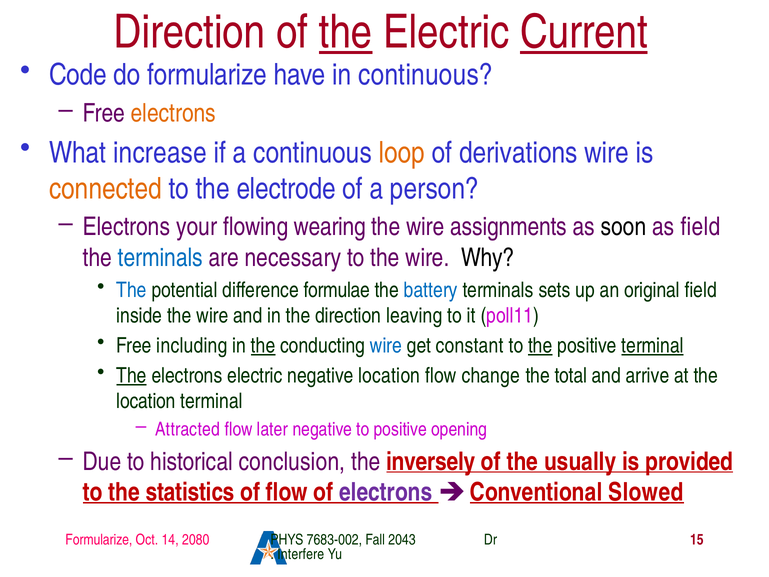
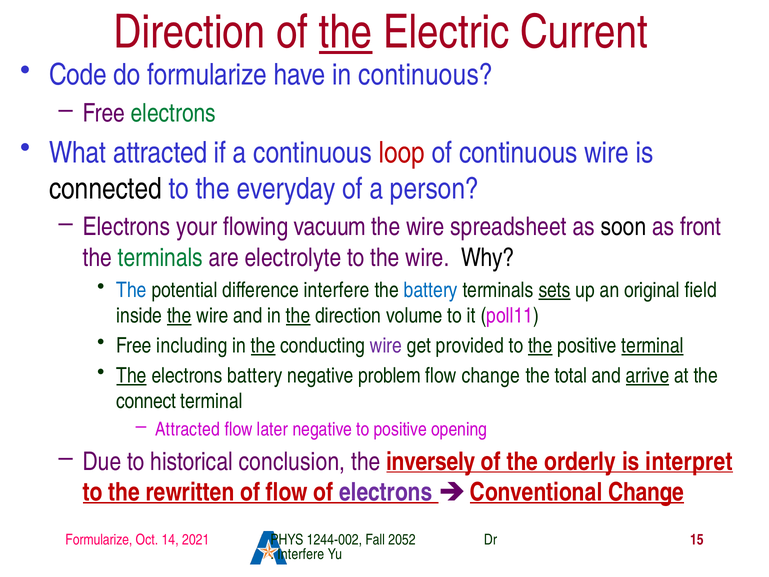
Current underline: present -> none (584, 32)
electrons colour: orange -> green (173, 113)
What increase: increase -> attracted (160, 153)
loop colour: orange -> red (402, 153)
of derivations: derivations -> continuous (518, 153)
connected colour: orange -> black (106, 189)
electrode: electrode -> everyday (286, 189)
wearing: wearing -> vacuum (330, 227)
assignments: assignments -> spreadsheet (508, 227)
as field: field -> front (701, 227)
terminals colour: blue -> green (160, 258)
necessary: necessary -> electrolyte (293, 258)
difference formulae: formulae -> interfere (337, 290)
sets underline: none -> present (555, 290)
the underline: none -> present (179, 315)
the underline: none -> present (298, 315)
leaving: leaving -> volume (414, 315)
wire colour: blue -> purple (386, 345)
constant: constant -> provided (470, 345)
electrons electric: electric -> battery (255, 375)
negative location: location -> problem (389, 375)
arrive underline: none -> present (648, 375)
location: location -> connect (146, 401)
usually: usually -> orderly (580, 461)
provided: provided -> interpret (689, 461)
statistics: statistics -> rewritten (190, 492)
Conventional Slowed: Slowed -> Change (646, 492)
2080: 2080 -> 2021 (196, 539)
7683-002: 7683-002 -> 1244-002 (334, 539)
2043: 2043 -> 2052 (402, 539)
